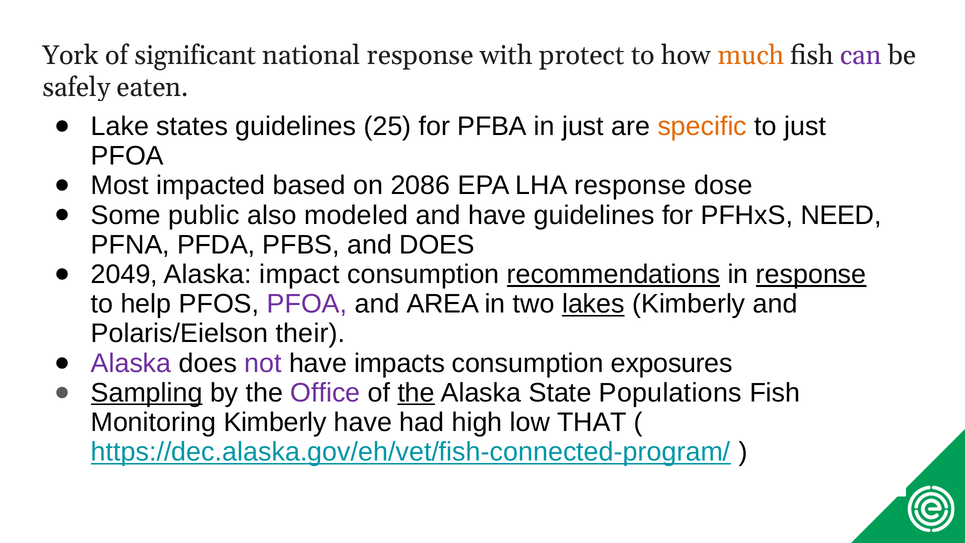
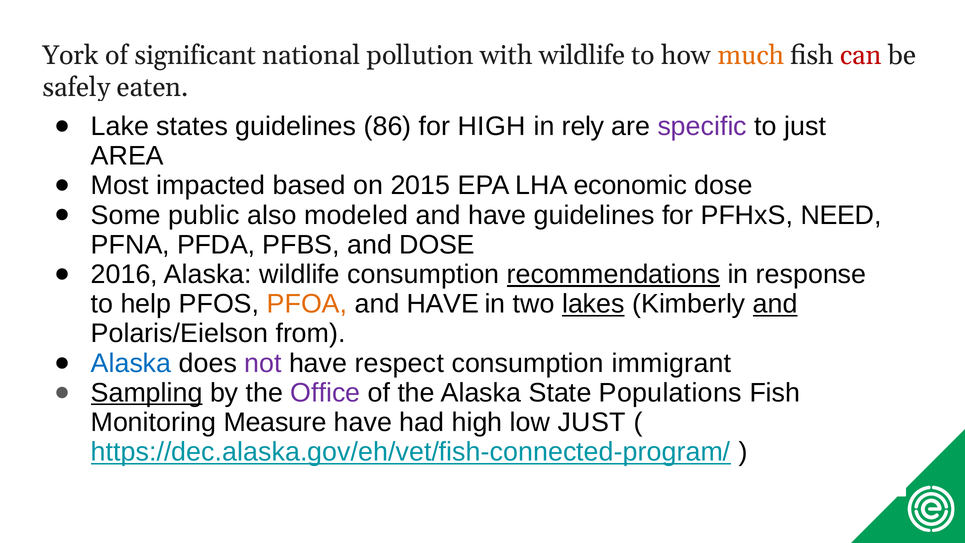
national response: response -> pollution (420, 55)
with protect: protect -> wildlife (582, 55)
can colour: purple -> red (861, 55)
25: 25 -> 86 (388, 126)
for PFBA: PFBA -> HIGH (492, 126)
in just: just -> rely (583, 126)
specific colour: orange -> purple (702, 126)
PFOA: PFOA -> AREA (127, 156)
2086: 2086 -> 2015 (420, 186)
LHA response: response -> economic (630, 186)
and DOES: DOES -> DOSE (437, 245)
2049: 2049 -> 2016 (124, 274)
Alaska impact: impact -> wildlife (300, 274)
response underline: present -> none (811, 274)
PFOA colour: purple -> orange (307, 304)
AREA: AREA -> HAVE (443, 304)
and underline: none -> present (775, 304)
their: their -> from (311, 334)
Alaska colour: purple -> blue (131, 363)
impacts: impacts -> respect (399, 363)
exposures: exposures -> immigrant (671, 363)
the underline: present -> none (416, 393)
Monitoring Kimberly: Kimberly -> Measure (275, 422)
low THAT: THAT -> JUST (592, 422)
